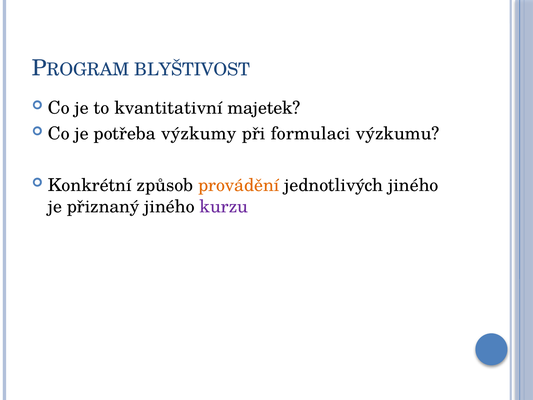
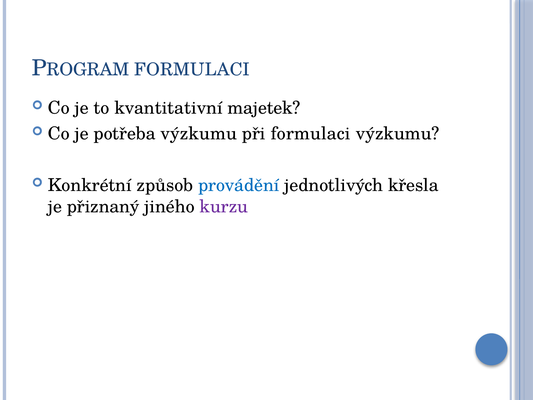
BLYŠTIVOST: BLYŠTIVOST -> FORMULACI (192, 70)
potřeba výzkumy: výzkumy -> výzkumu (199, 134)
provádění colour: orange -> blue (239, 185)
jednotlivých jiného: jiného -> křesla (413, 185)
